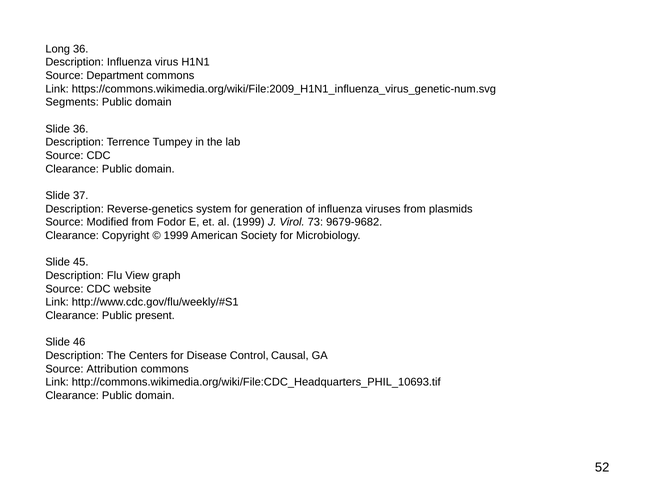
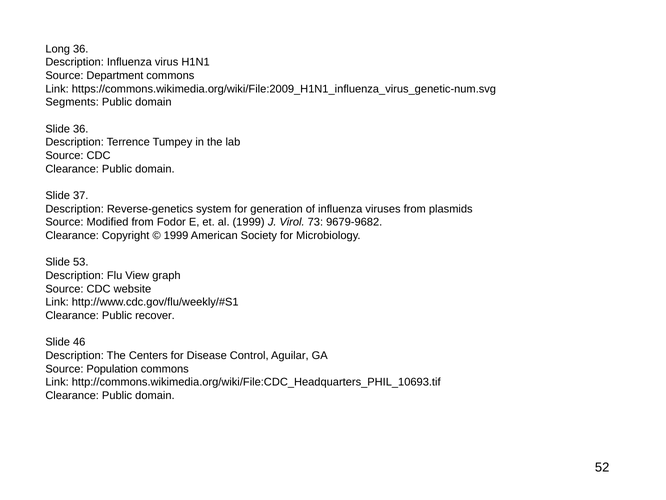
45: 45 -> 53 (81, 262)
present: present -> recover (155, 315)
Causal: Causal -> Aguilar (290, 355)
Attribution: Attribution -> Population (112, 369)
